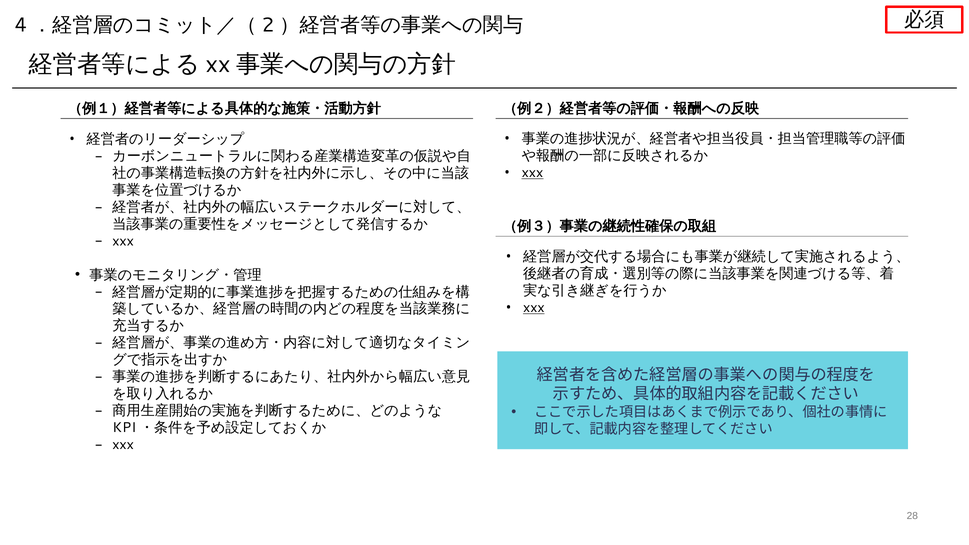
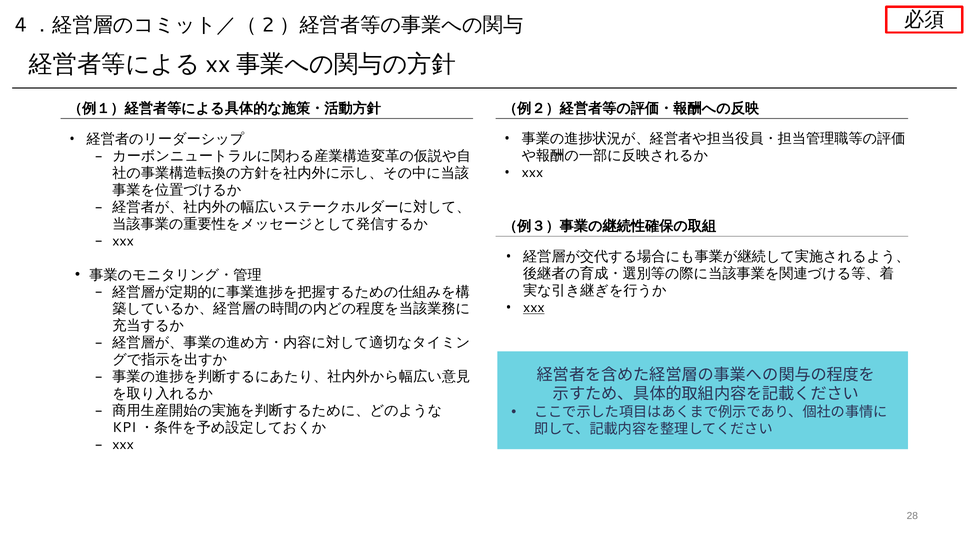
xxx underline: present -> none (532, 173)
